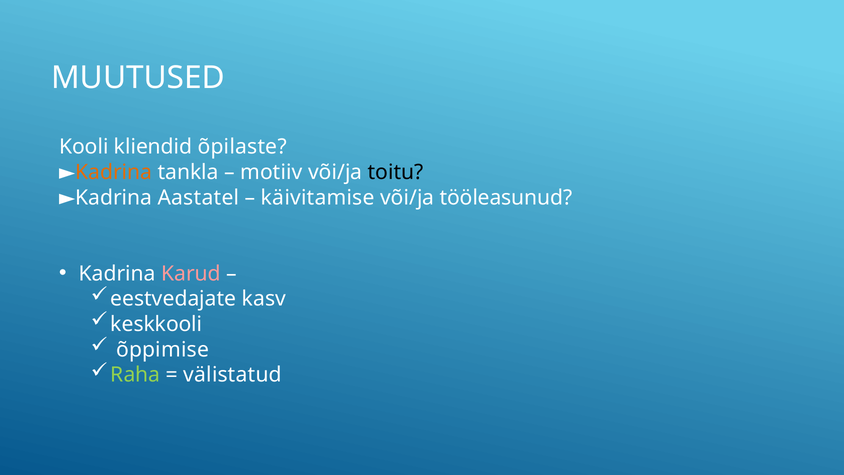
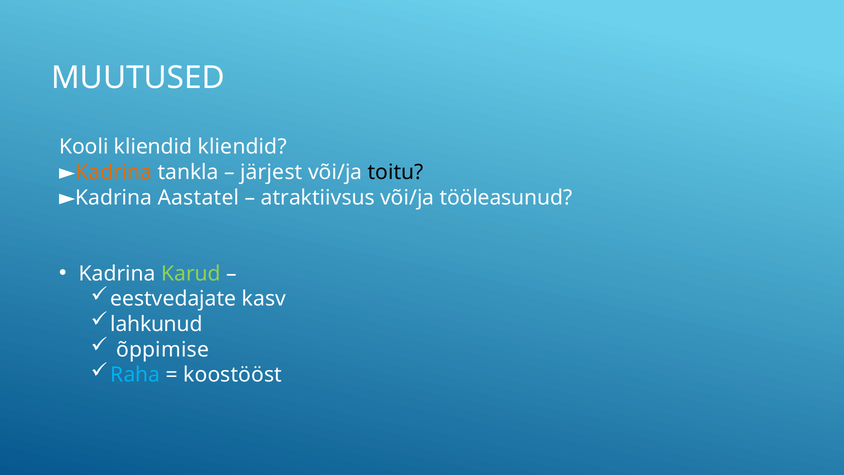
kliendid õpilaste: õpilaste -> kliendid (242, 147)
motiiv: motiiv -> järjest (271, 172)
käivitamise: käivitamise -> atraktiivsus (318, 198)
Karud colour: pink -> light green (191, 273)
keskkooli: keskkooli -> lahkunud (156, 324)
Raha colour: light green -> light blue (135, 375)
välistatud: välistatud -> koostööst (233, 375)
